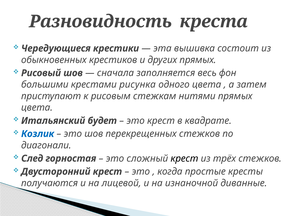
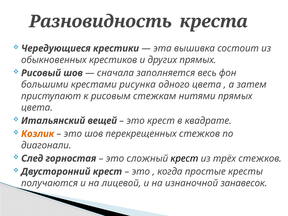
будет: будет -> вещей (102, 121)
Козлик colour: blue -> orange (38, 134)
диванные: диванные -> занавесок (244, 183)
